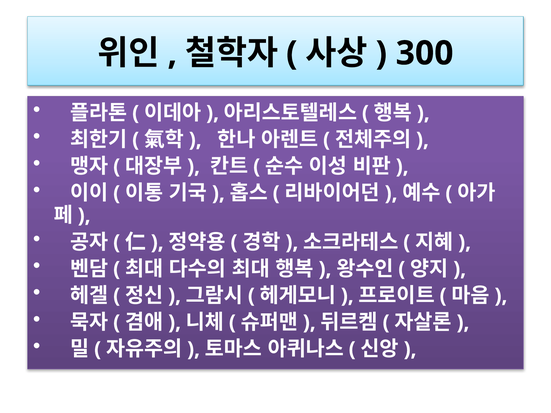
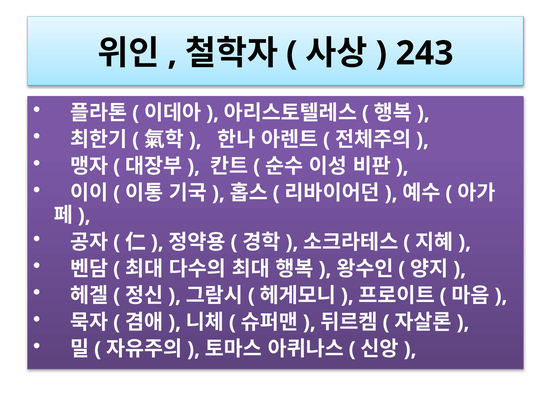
300: 300 -> 243 (425, 53)
